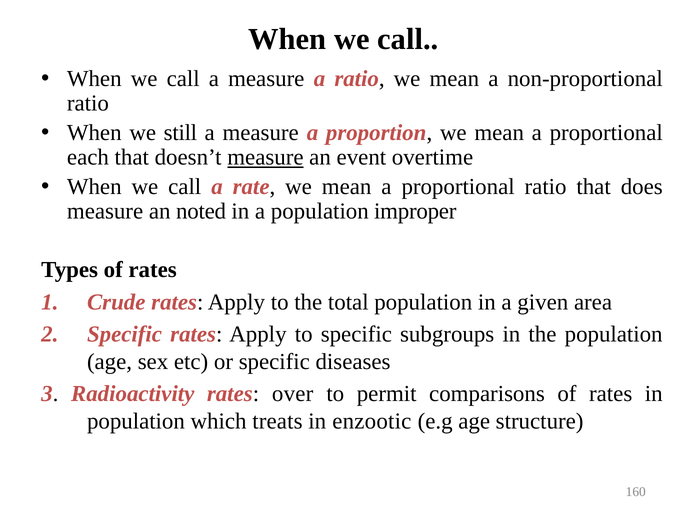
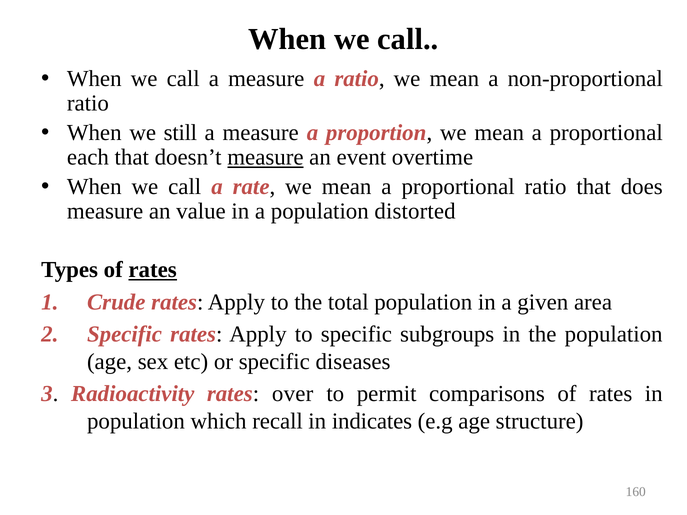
noted: noted -> value (201, 211)
improper: improper -> distorted (415, 211)
rates underline: none -> present (153, 270)
treats: treats -> recall (278, 421)
enzootic: enzootic -> indicates (372, 421)
